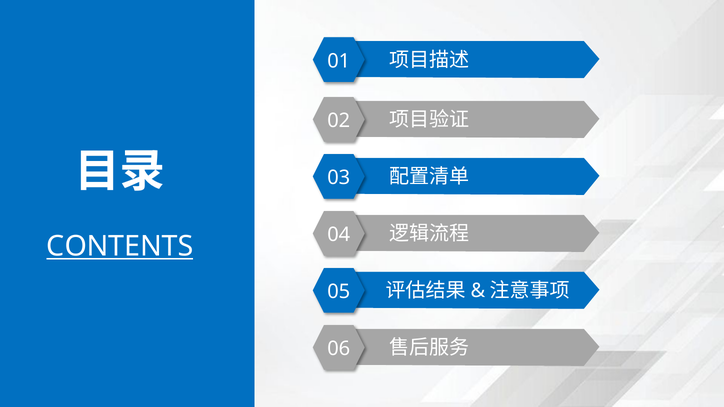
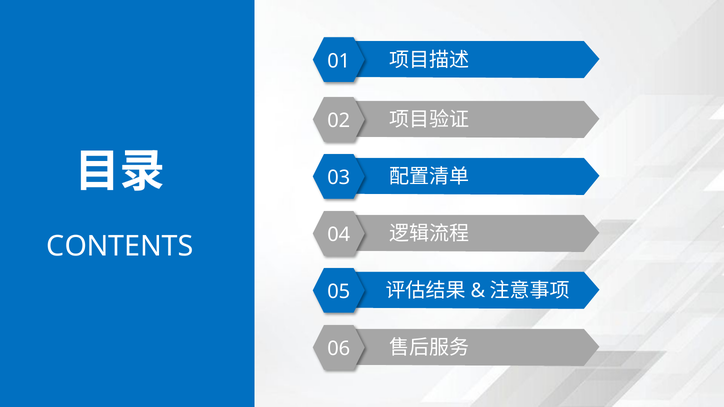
CONTENTS underline: present -> none (120, 246)
